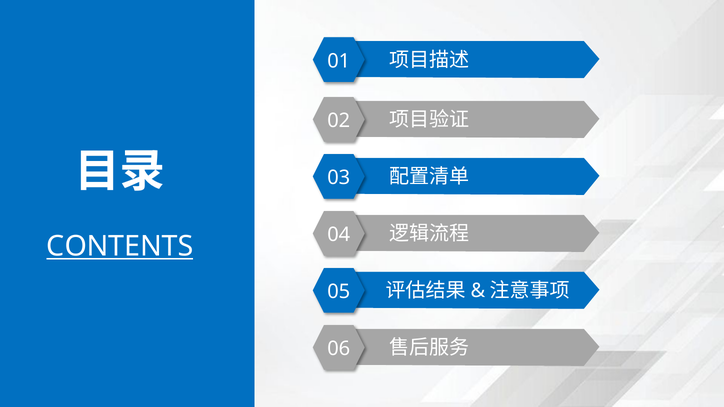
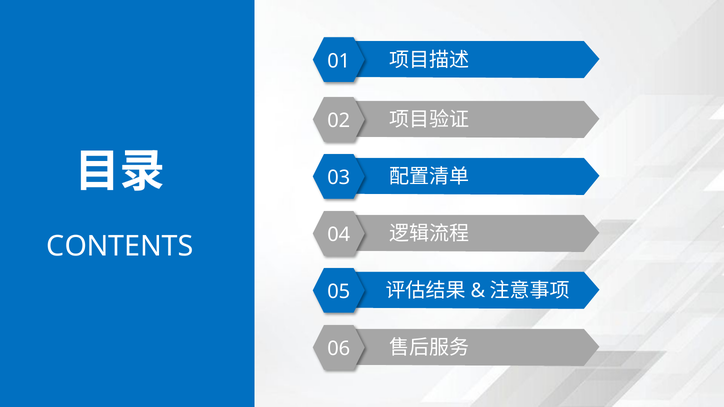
CONTENTS underline: present -> none (120, 246)
